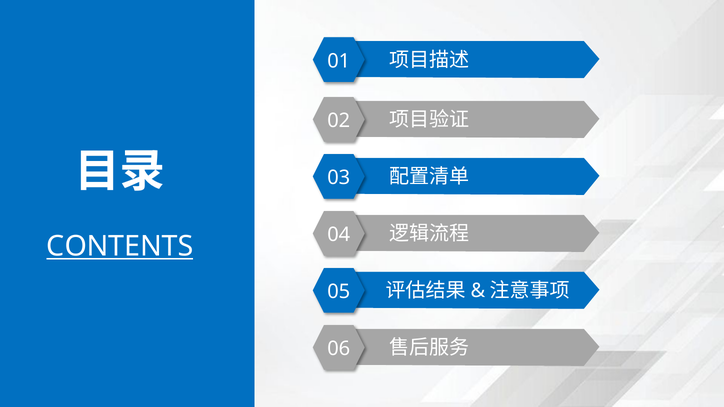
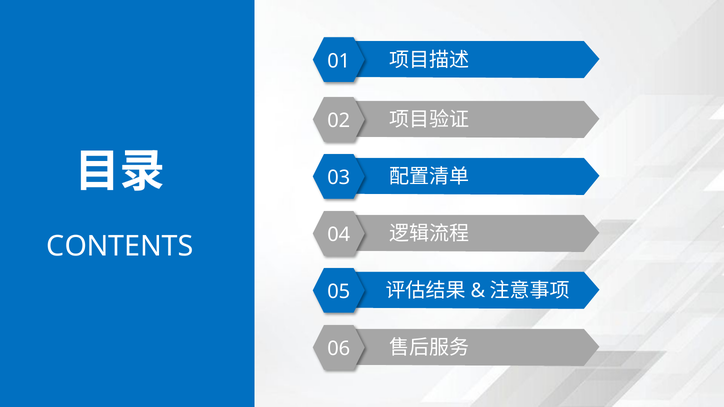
CONTENTS underline: present -> none (120, 246)
